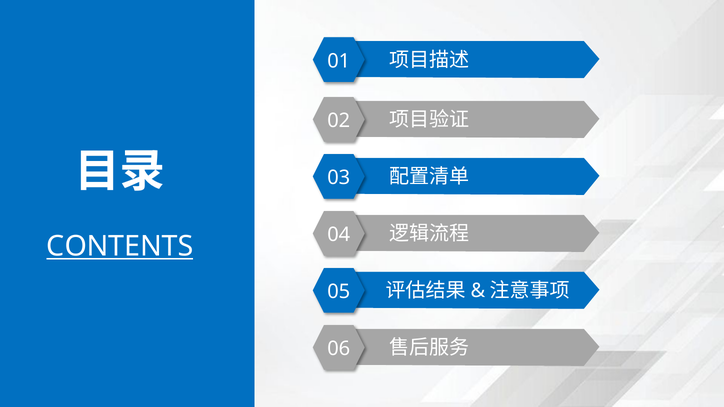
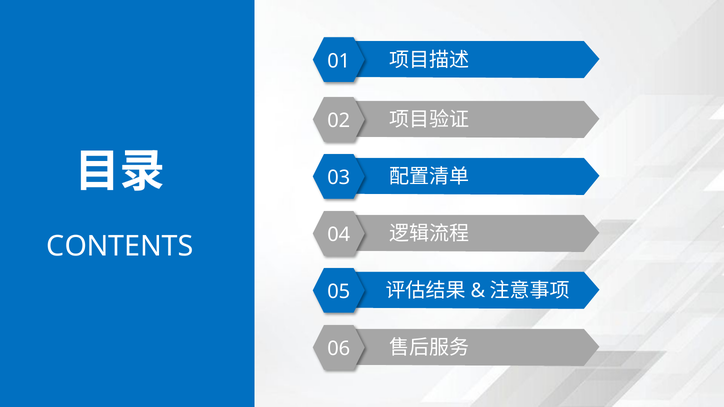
CONTENTS underline: present -> none (120, 246)
